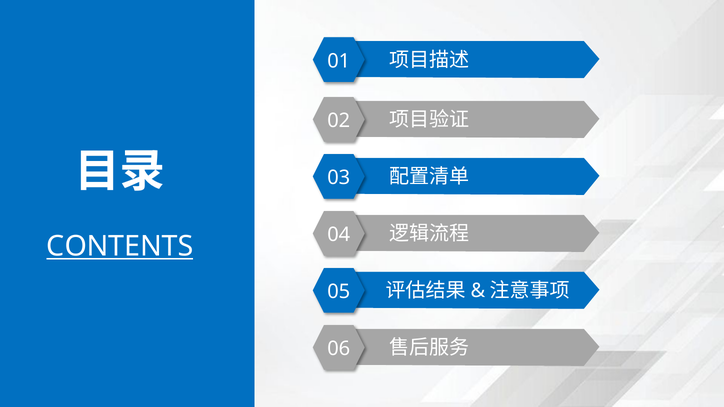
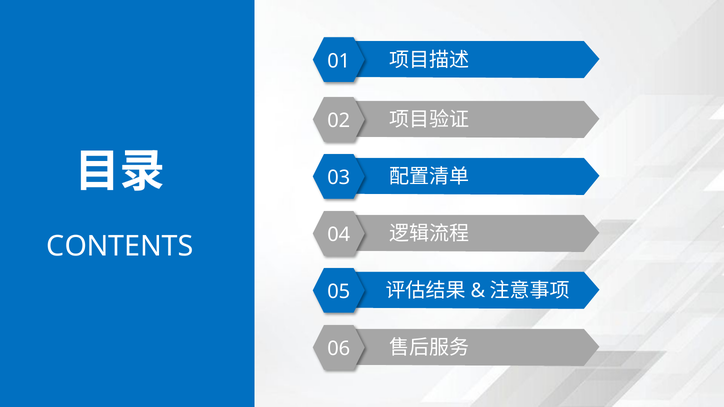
CONTENTS underline: present -> none (120, 246)
